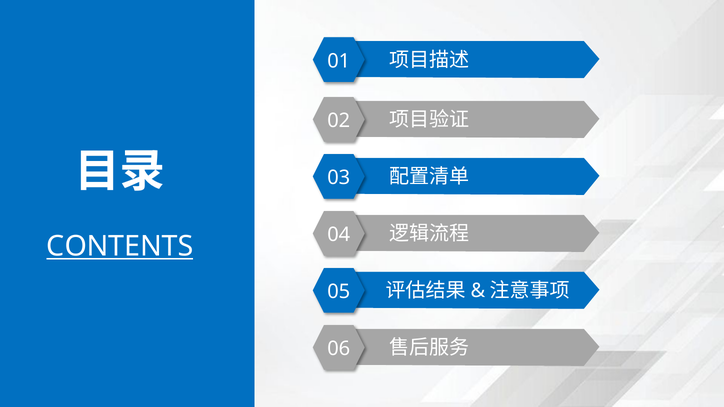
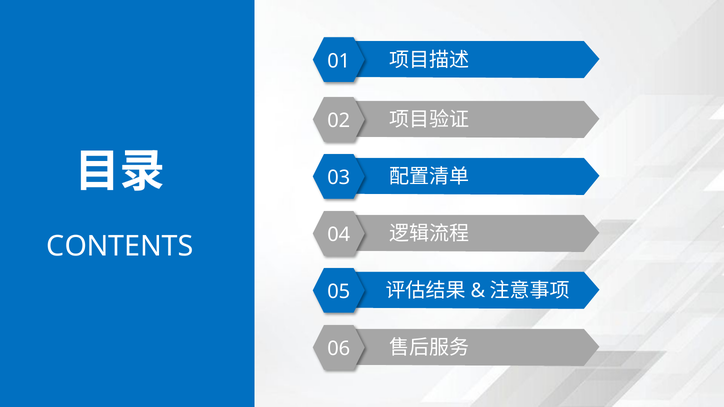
CONTENTS underline: present -> none (120, 246)
